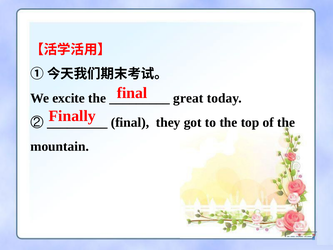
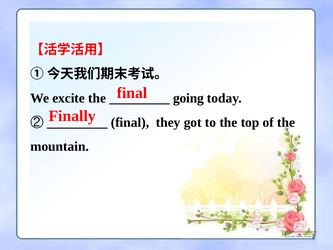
great: great -> going (188, 98)
